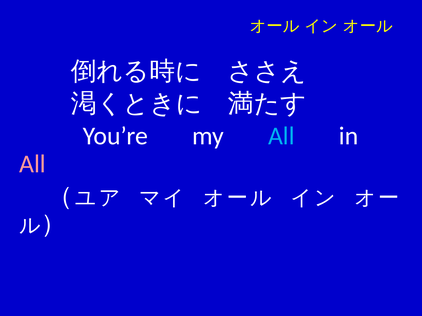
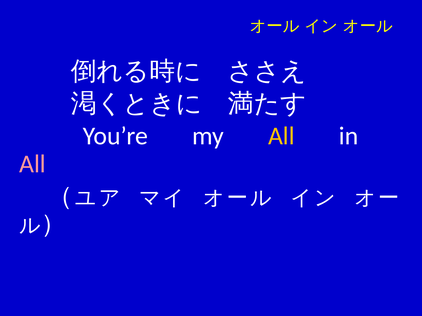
All colour: light blue -> yellow (281, 136)
